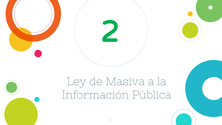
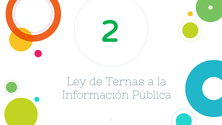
Masiva: Masiva -> Ternas (125, 82)
